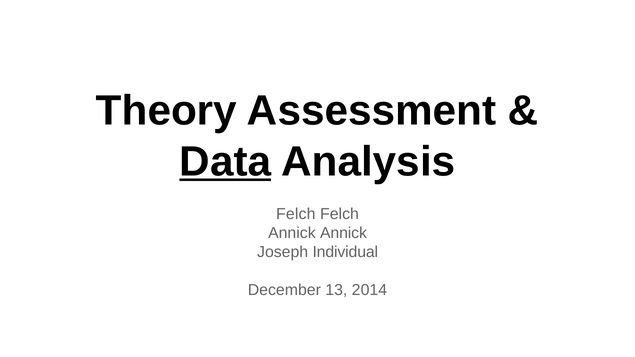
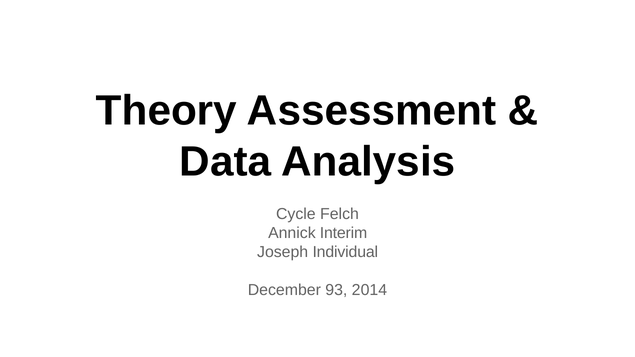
Data underline: present -> none (225, 162)
Felch: Felch -> Cycle (296, 214)
Annick Annick: Annick -> Interim (344, 233)
13: 13 -> 93 (336, 290)
